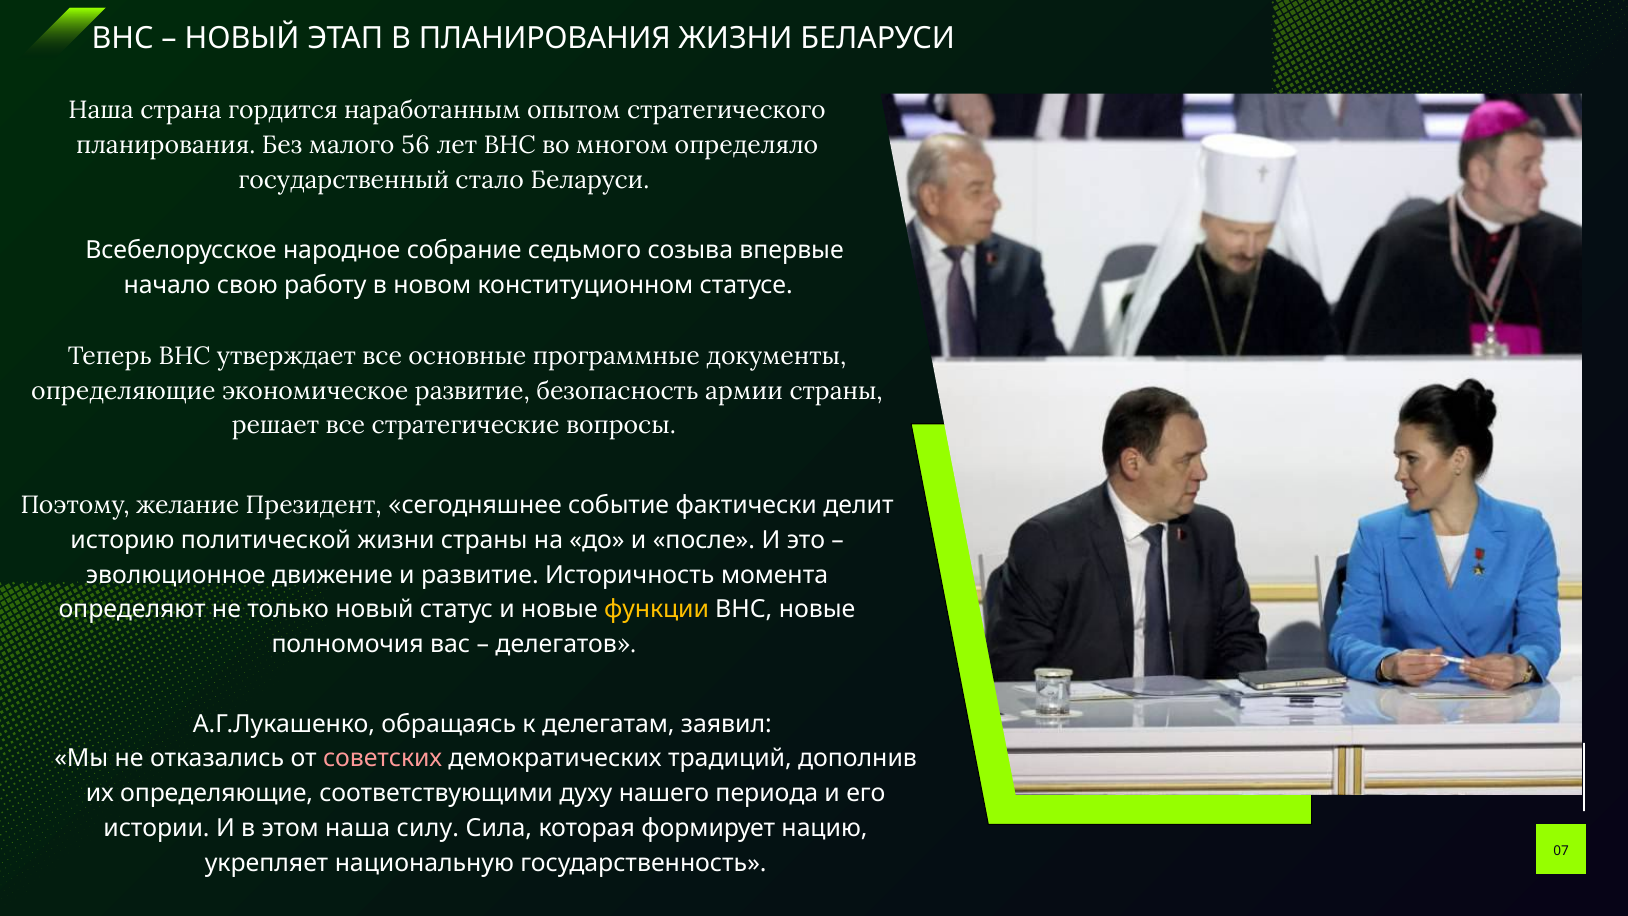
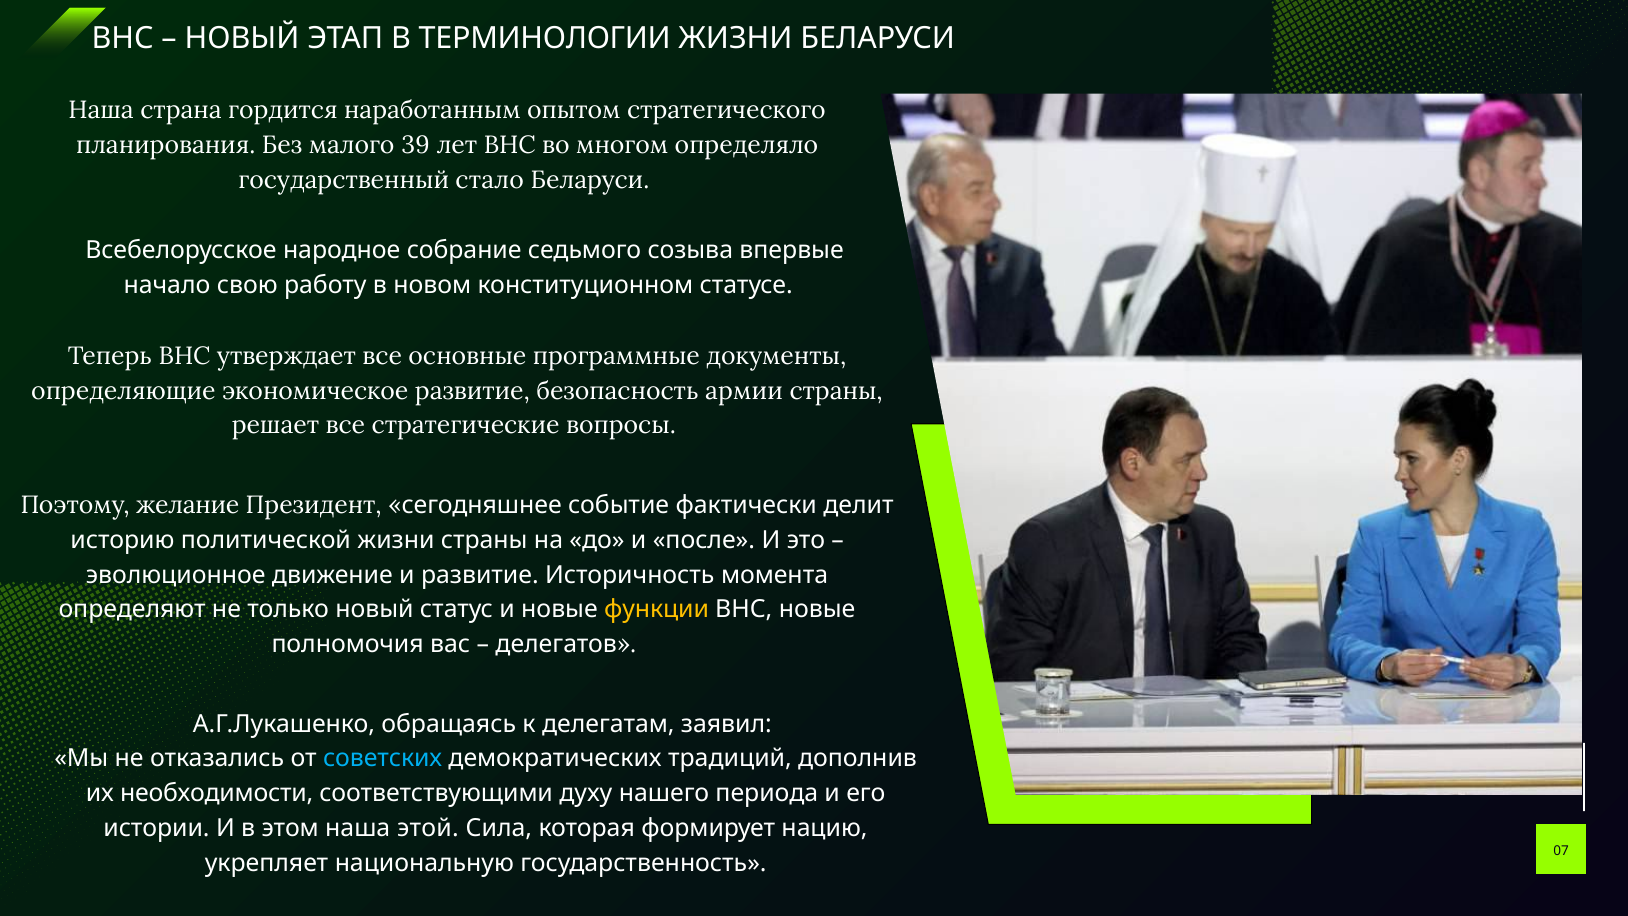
В ПЛАНИРОВАНИЯ: ПЛАНИРОВАНИЯ -> ТЕРМИНОЛОГИИ (545, 39)
56: 56 -> 39 (416, 145)
советских colour: pink -> light blue (383, 758)
их определяющие: определяющие -> необходимости (217, 793)
силу: силу -> этой (428, 828)
